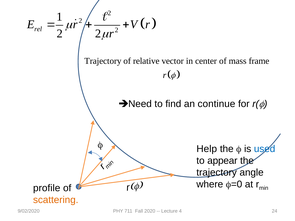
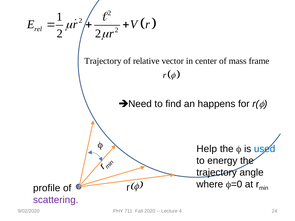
continue: continue -> happens (217, 104)
appear: appear -> energy (222, 161)
scattering colour: orange -> purple (56, 200)
